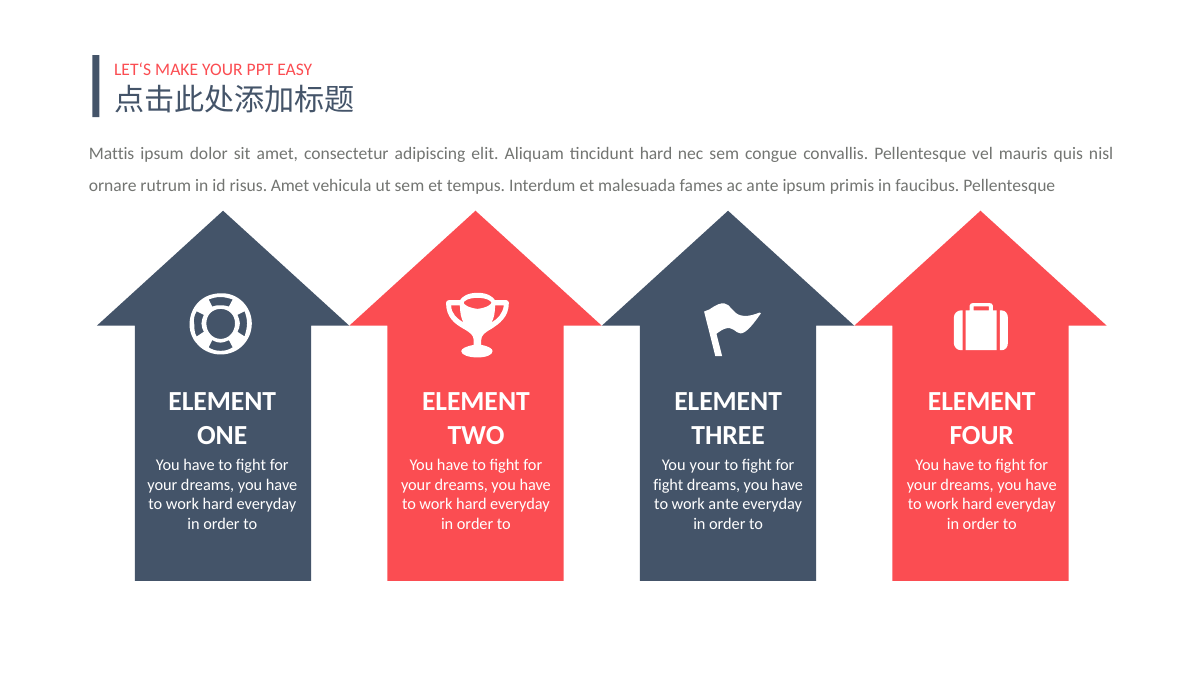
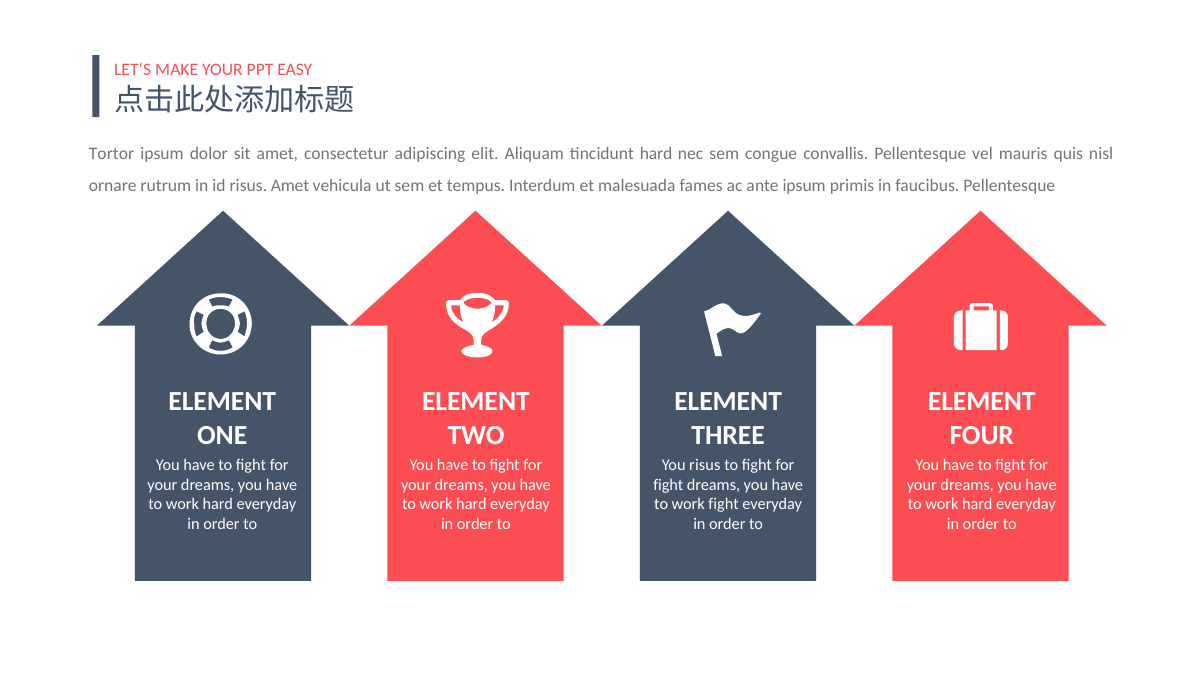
Mattis: Mattis -> Tortor (112, 154)
You your: your -> risus (705, 466)
work ante: ante -> fight (724, 505)
